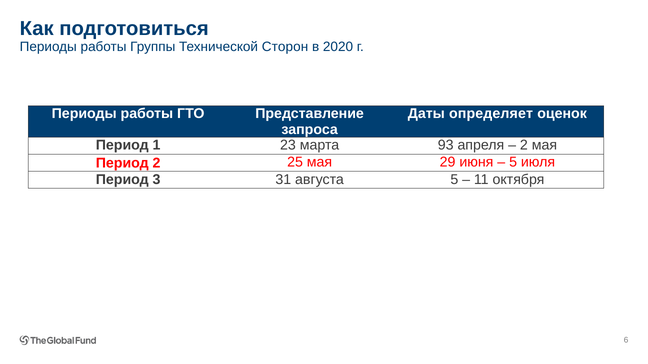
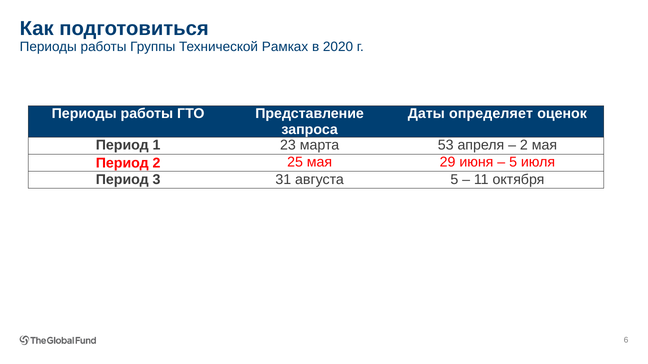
Сторон: Сторон -> Рамках (285, 47)
93: 93 -> 53 (446, 145)
